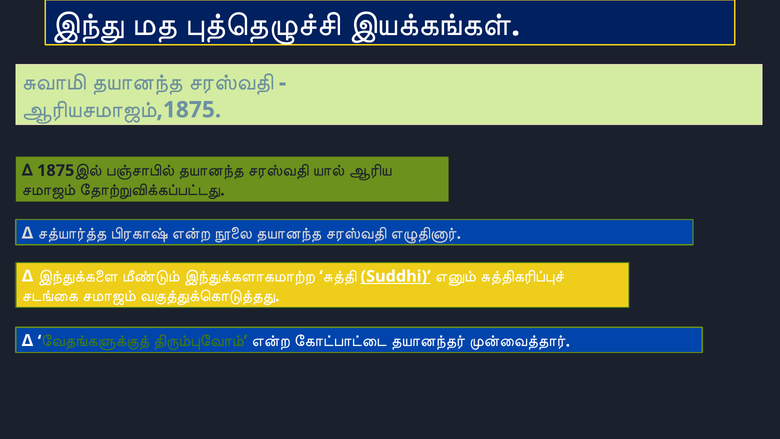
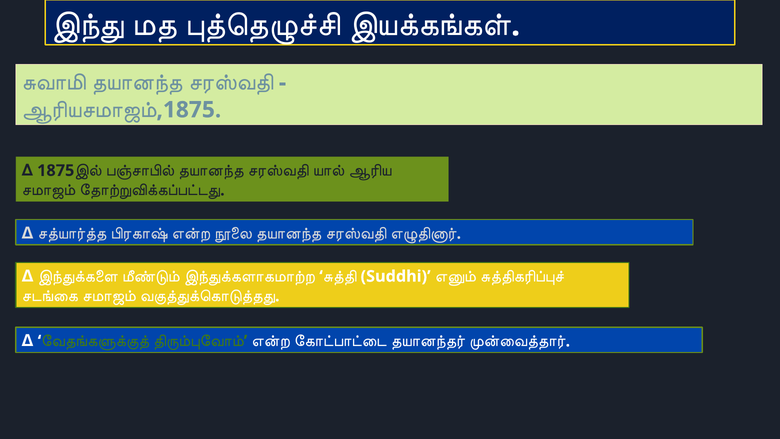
Suddhi underline: present -> none (396, 276)
